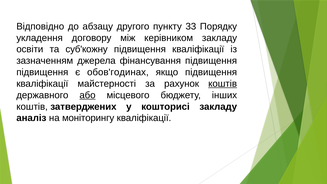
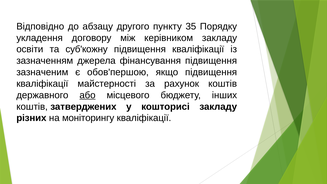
33: 33 -> 35 (191, 26)
підвищення: підвищення -> зазначеним (42, 72)
обов'годинах: обов'годинах -> обов'першою (118, 72)
коштів underline: present -> none (223, 84)
аналіз: аналіз -> різних (31, 118)
